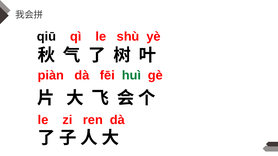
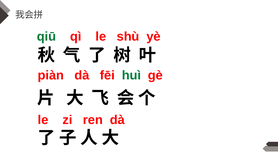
qiū colour: black -> green (46, 37)
